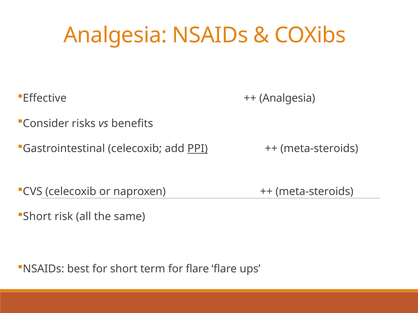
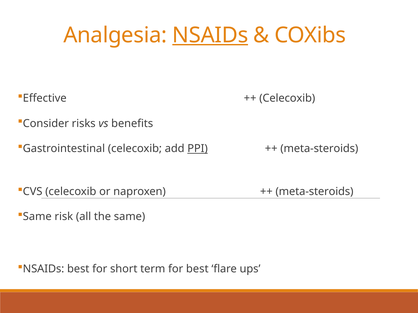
NSAIDs underline: none -> present (210, 35)
Analgesia: Analgesia -> Celecoxib (287, 98)
Short: Short -> Same (37, 217)
for flare: flare -> best (197, 269)
